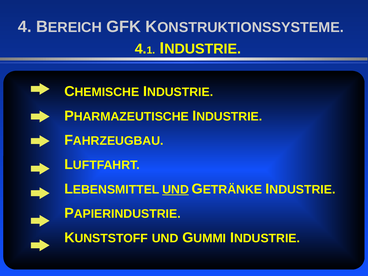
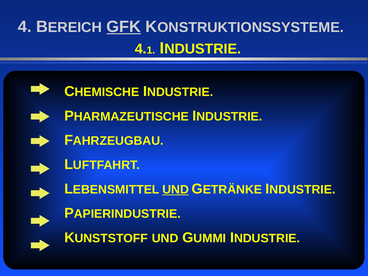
GFK underline: none -> present (124, 27)
